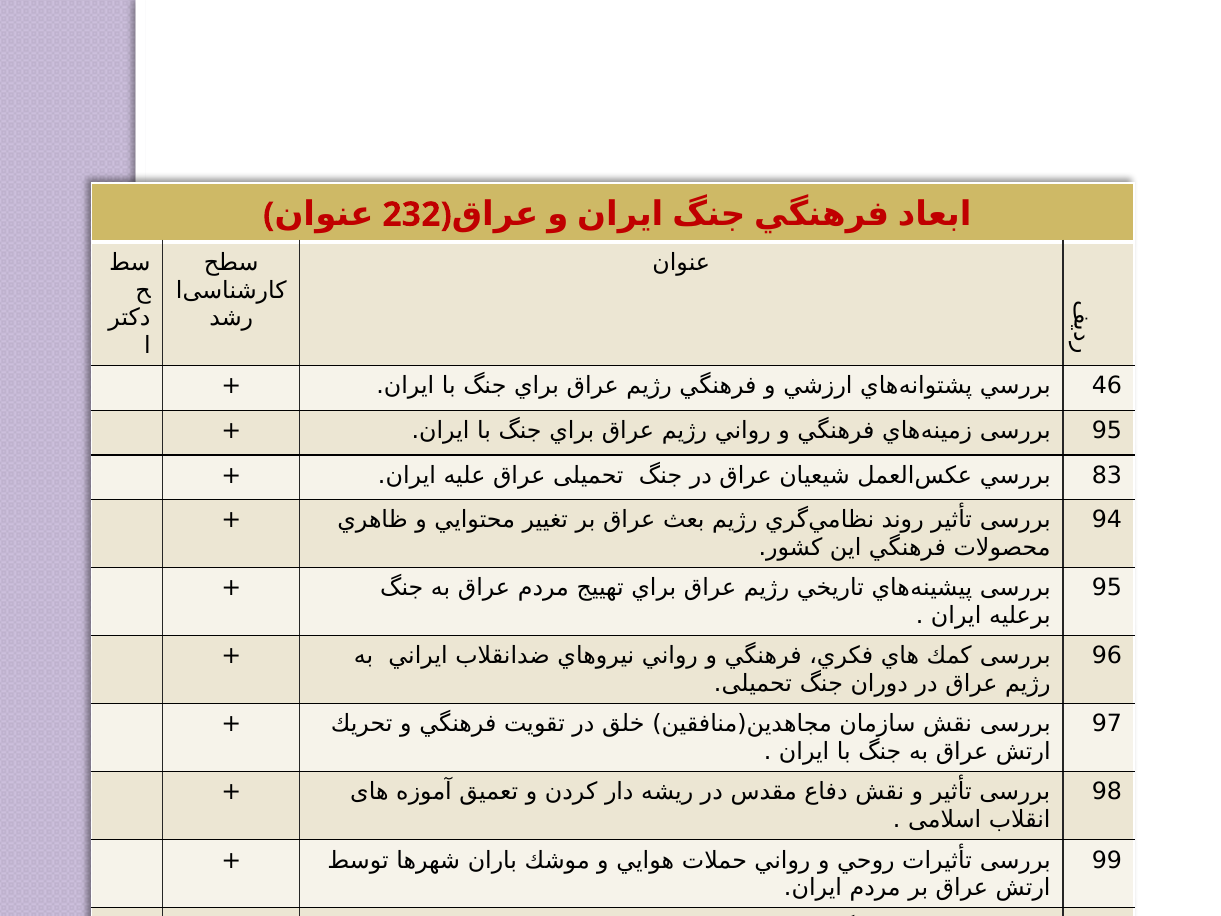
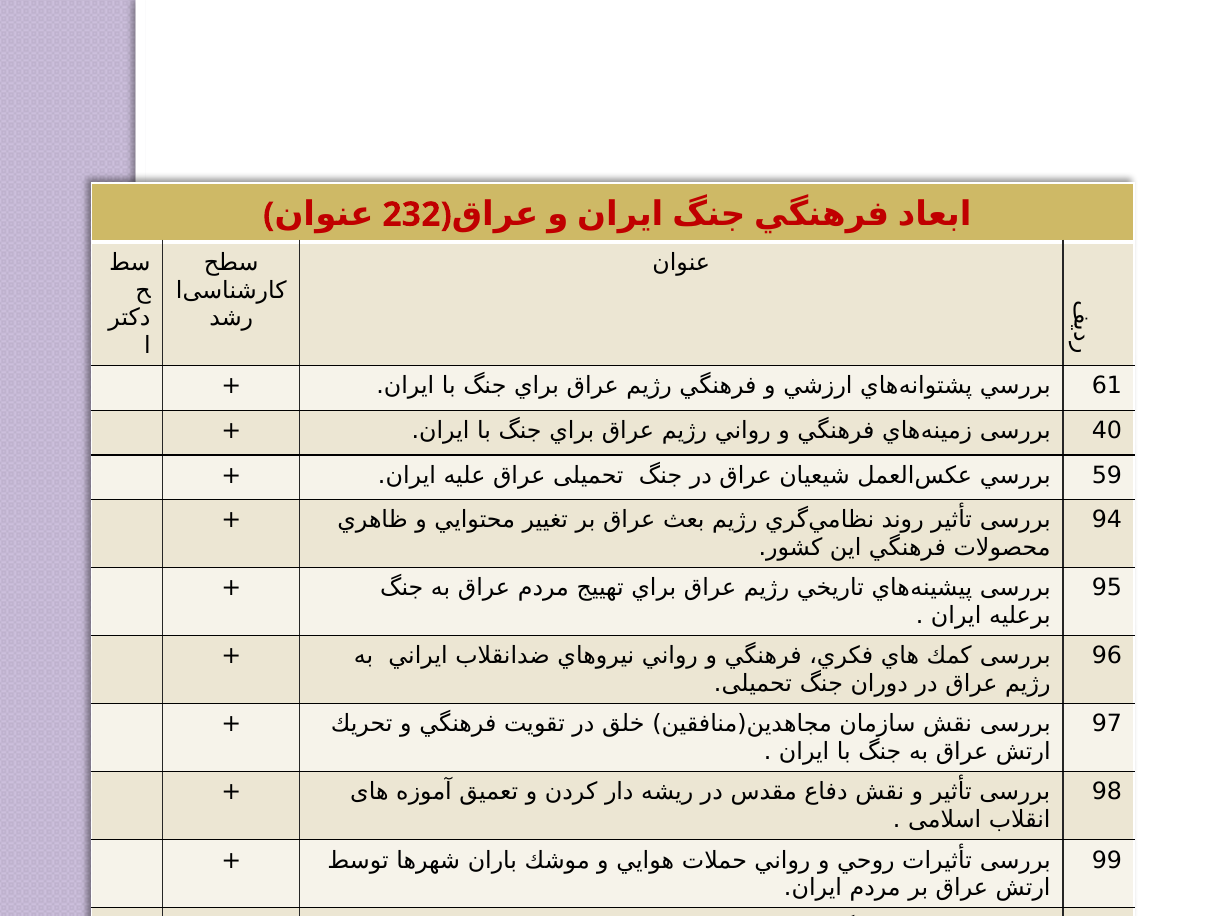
46: 46 -> 61 (1107, 386)
95: 95 -> 40 (1107, 431)
83: 83 -> 59 (1107, 475)
